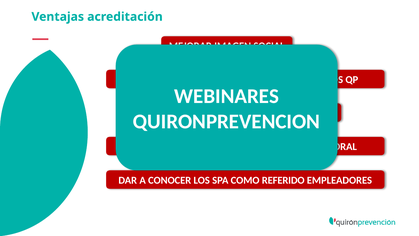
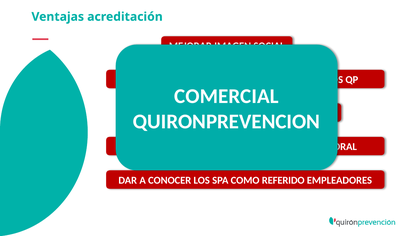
WEBINARES: WEBINARES -> COMERCIAL (227, 96)
